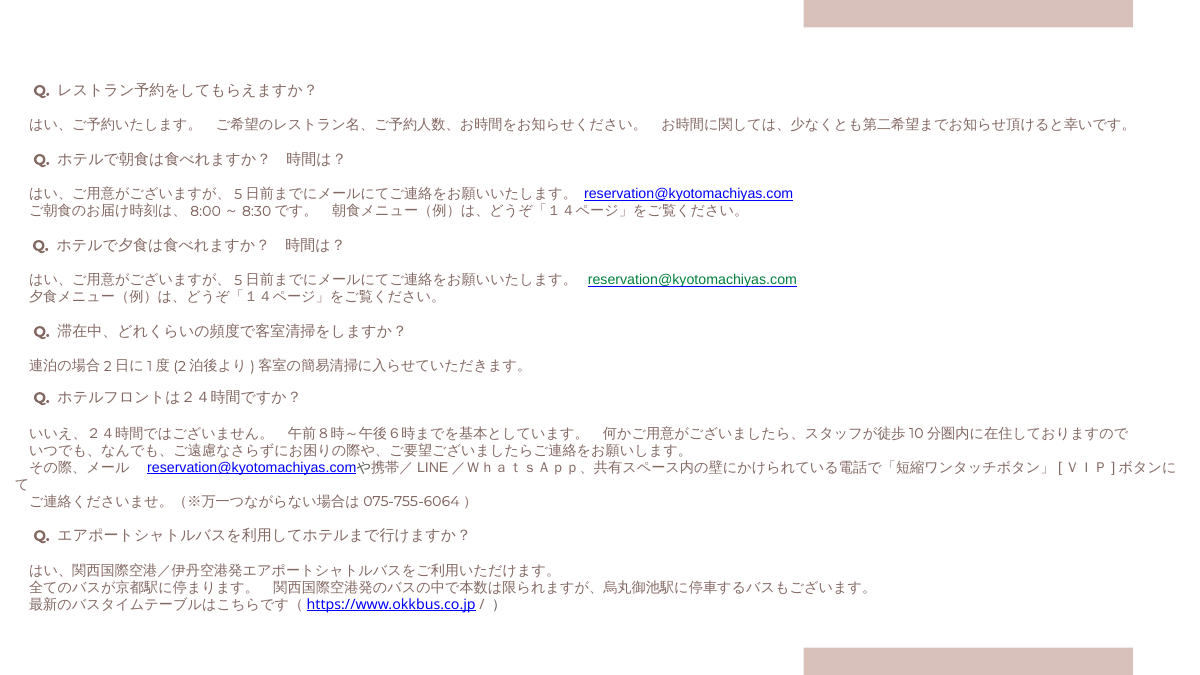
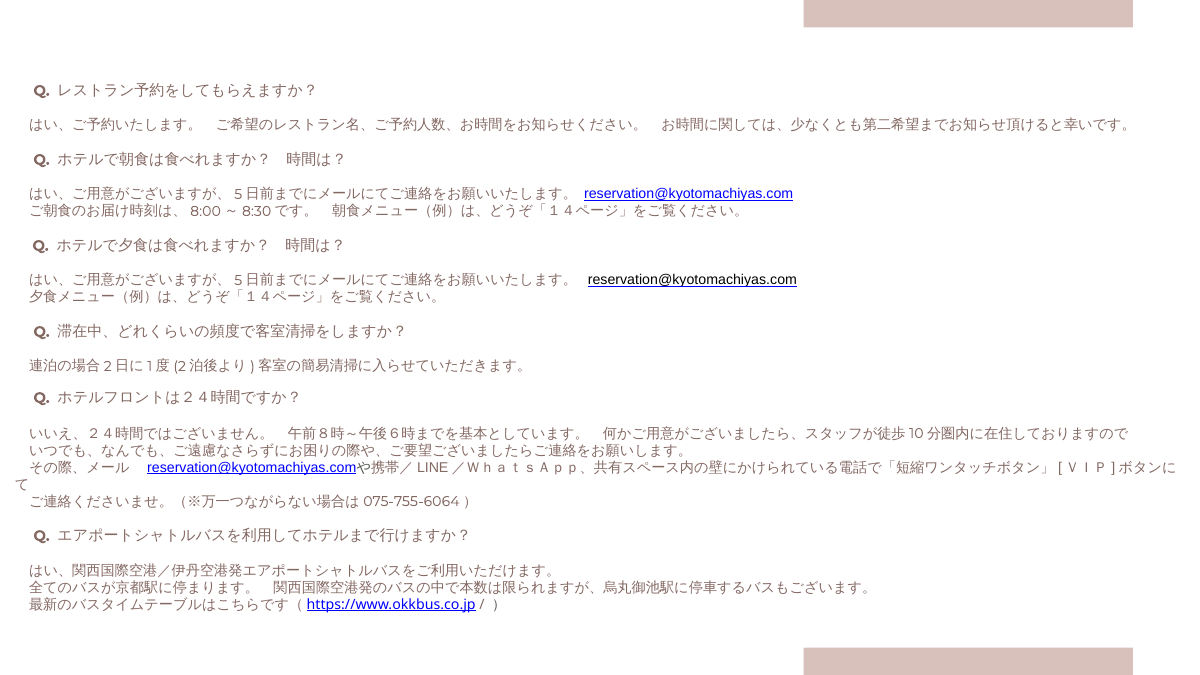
reservation@kyotomachiyas.com colour: green -> black (692, 280)
